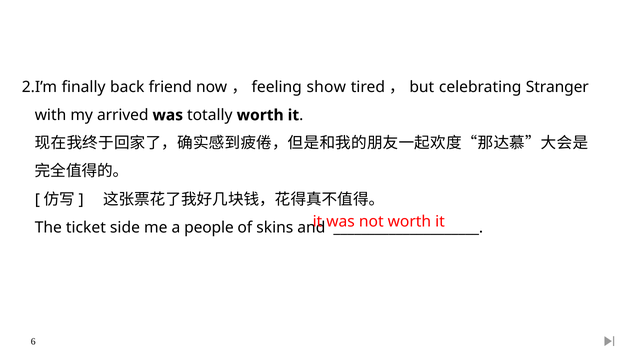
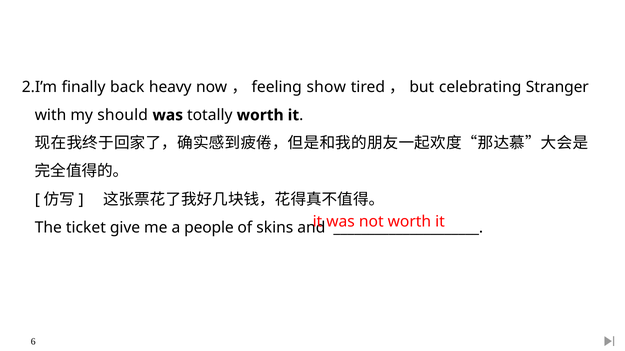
friend: friend -> heavy (170, 87)
arrived: arrived -> should (123, 115)
side: side -> give (125, 228)
